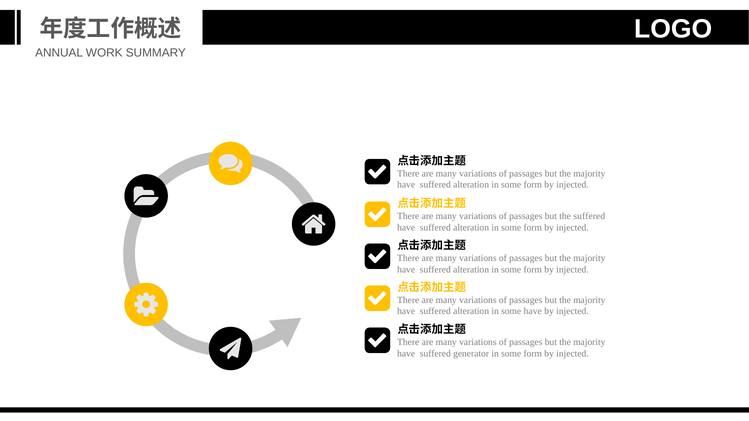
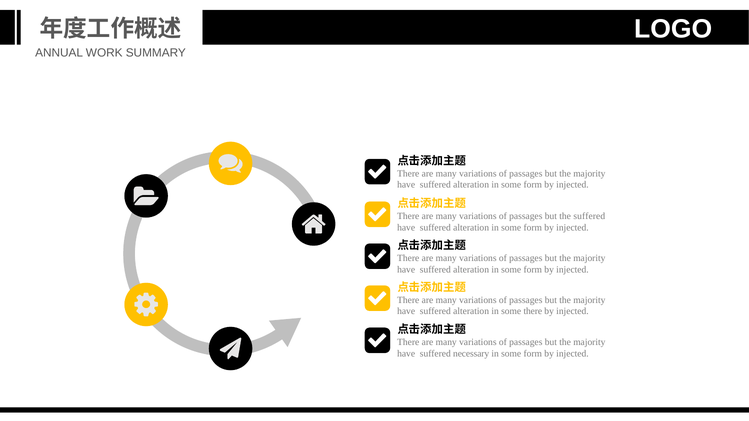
some have: have -> there (533, 312)
generator: generator -> necessary (471, 354)
